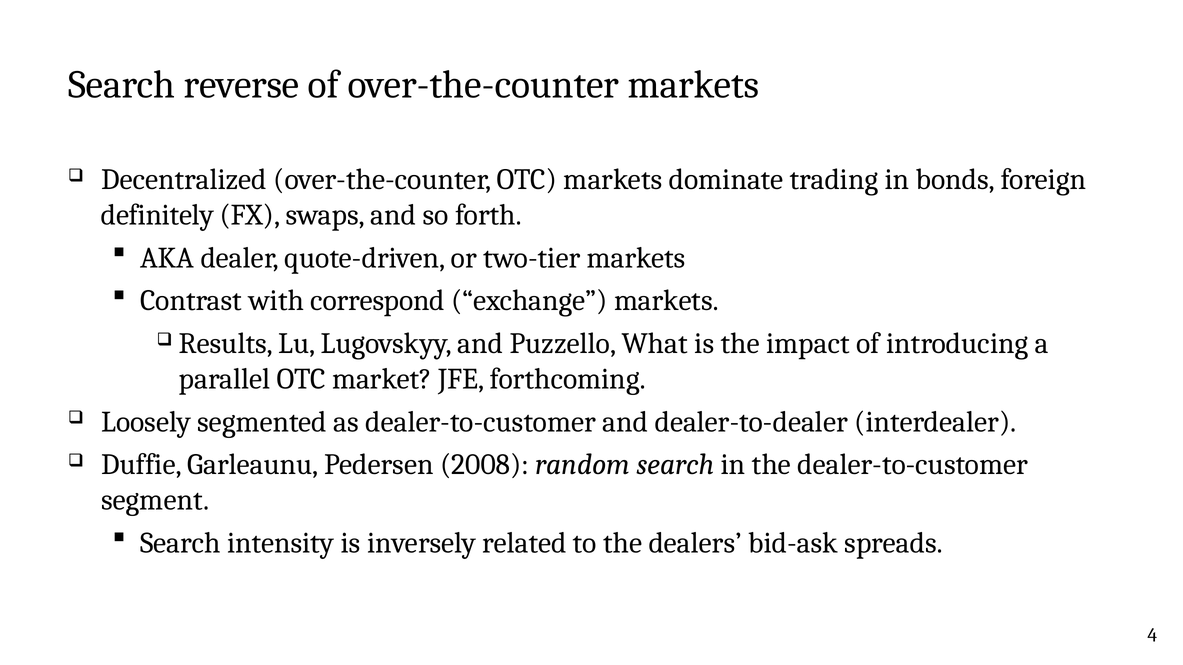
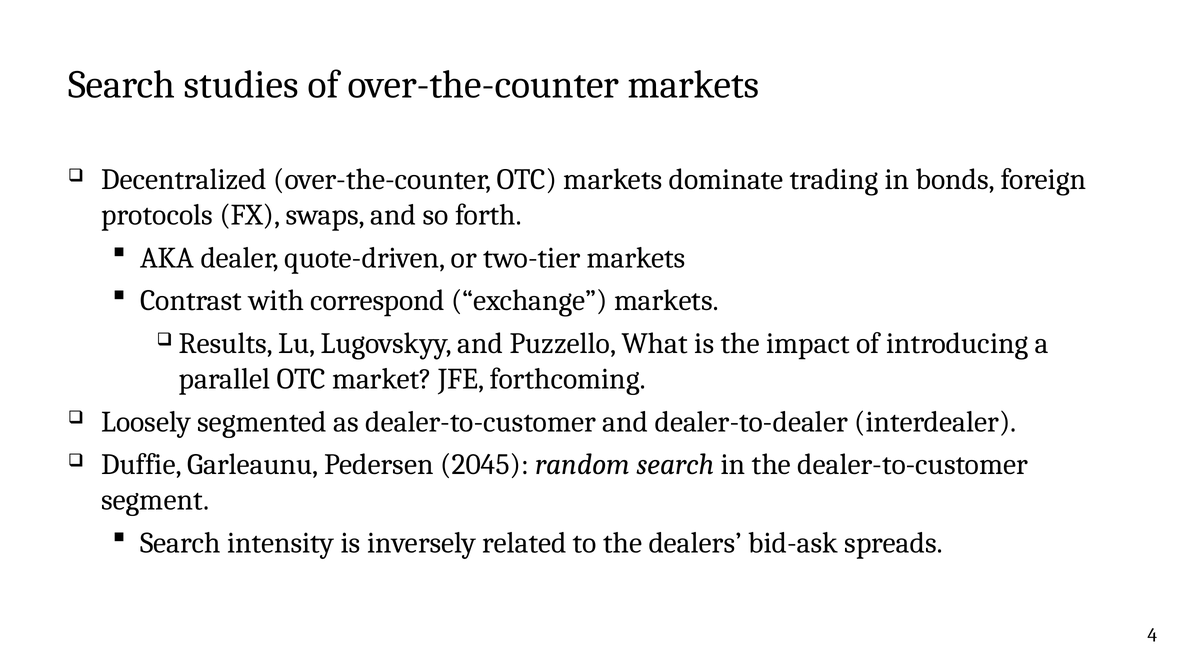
reverse: reverse -> studies (241, 85)
definitely: definitely -> protocols (157, 215)
2008: 2008 -> 2045 (485, 465)
